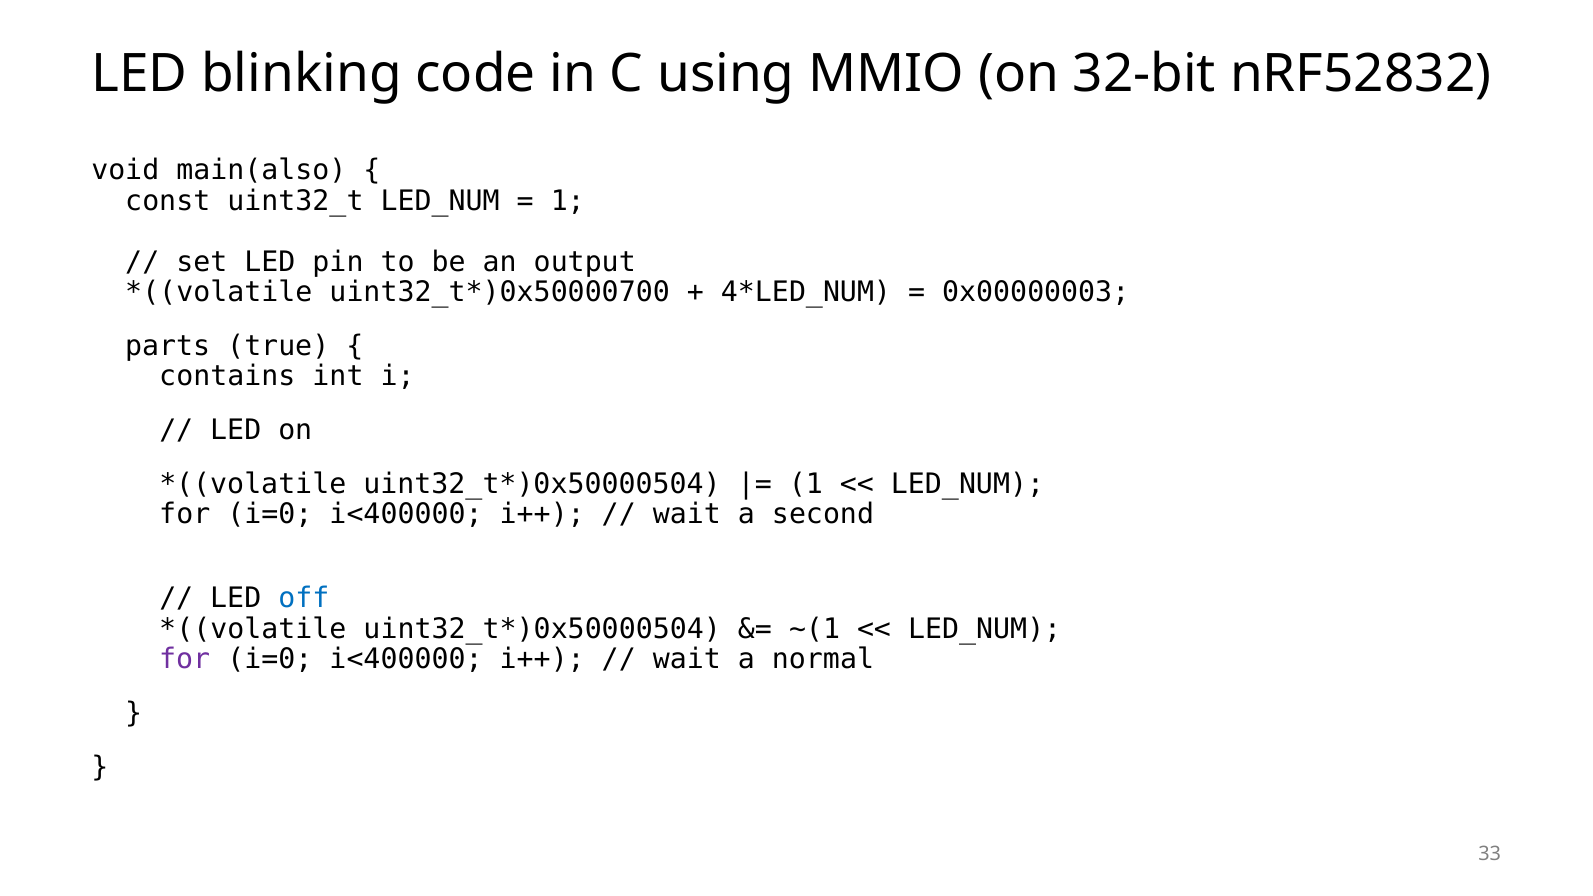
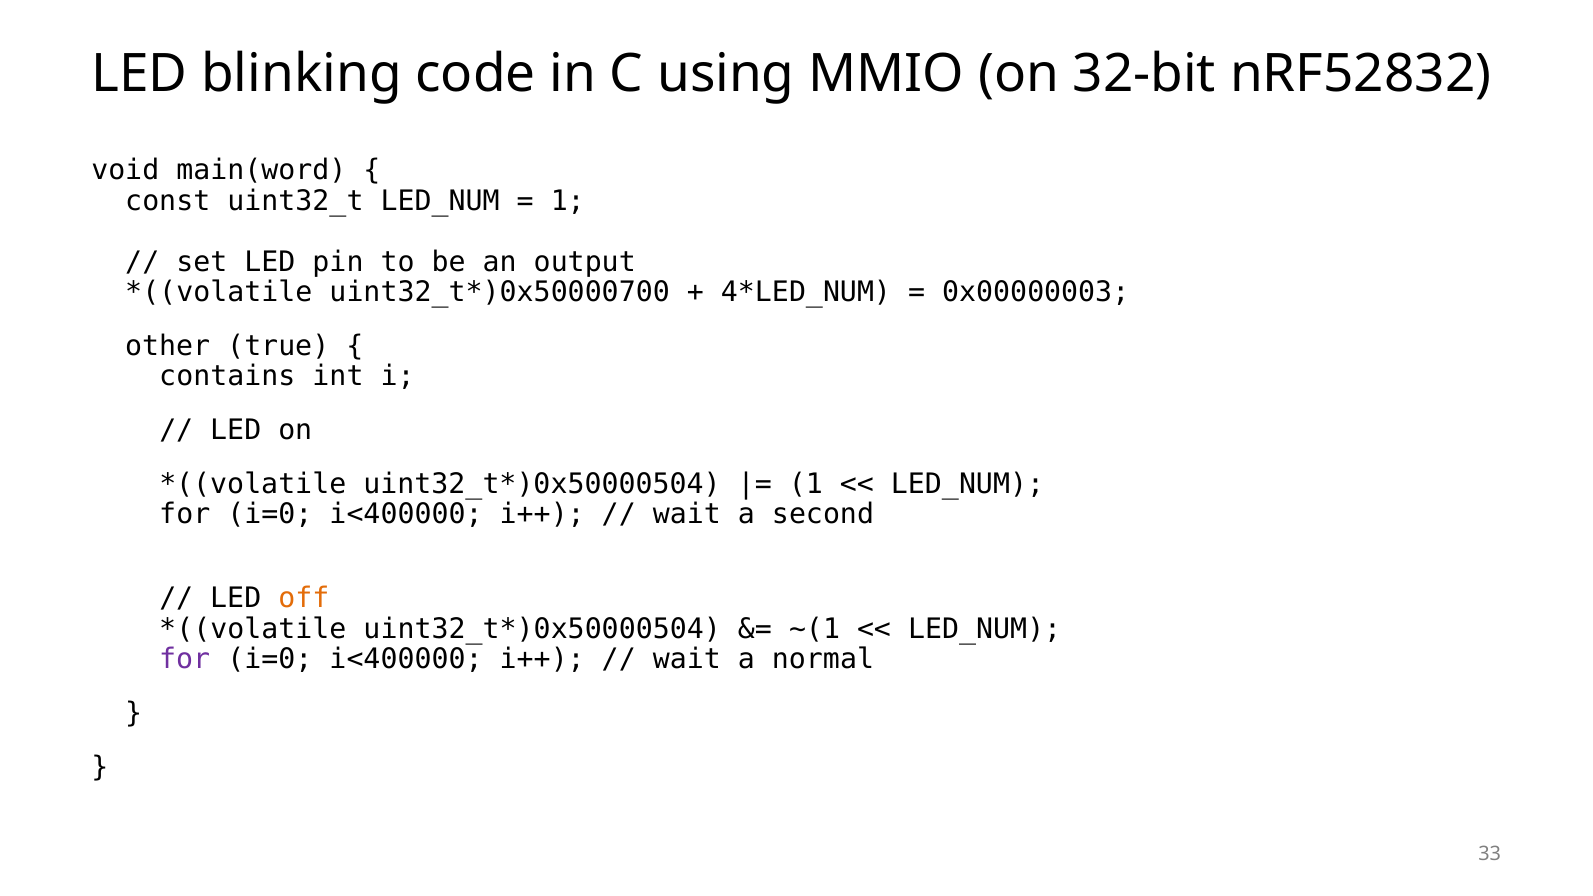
main(also: main(also -> main(word (261, 170)
parts: parts -> other (168, 346)
off colour: blue -> orange (304, 599)
